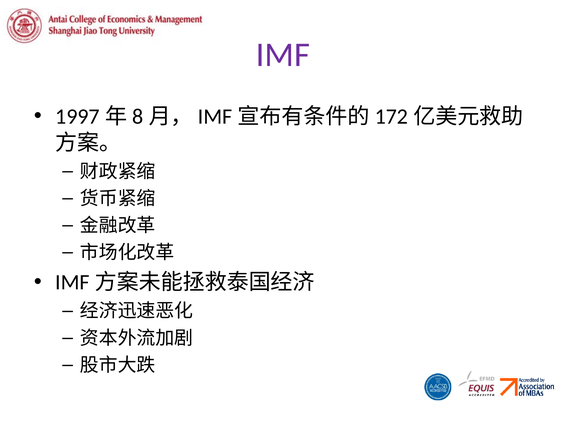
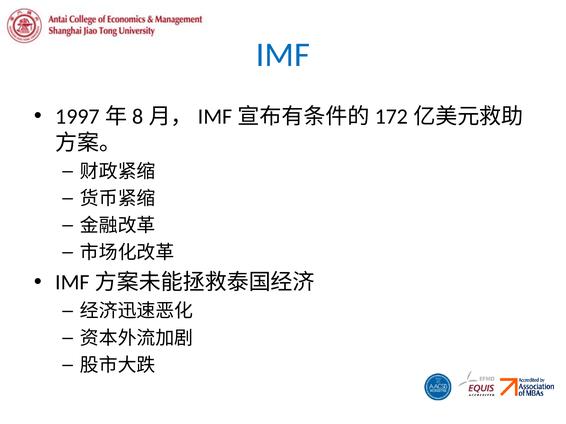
IMF colour: purple -> blue (283, 55)
